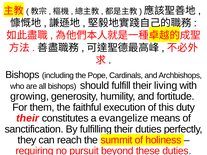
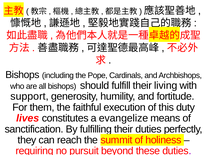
growing: growing -> support (30, 97)
their: their -> lives (28, 118)
